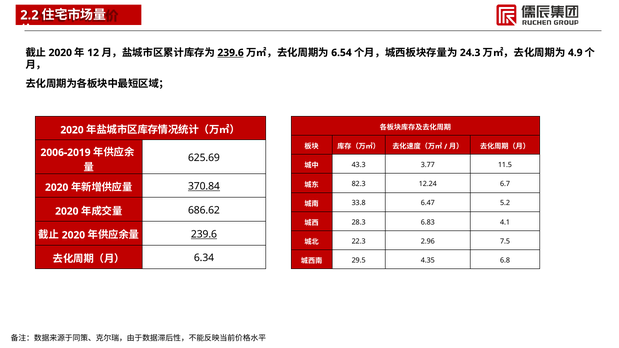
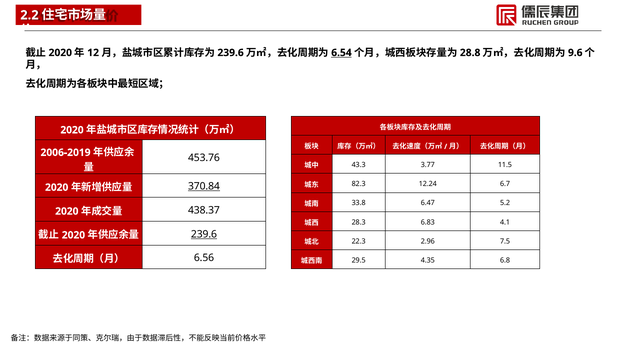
239.6 underline: present -> none (231, 53)
6.54 underline: none -> present (341, 53)
24.3: 24.3 -> 28.8 (470, 53)
4.9: 4.9 -> 9.6 (575, 53)
625.69: 625.69 -> 453.76 (204, 158)
686.62: 686.62 -> 438.37 (204, 210)
6.34: 6.34 -> 6.56 (204, 258)
